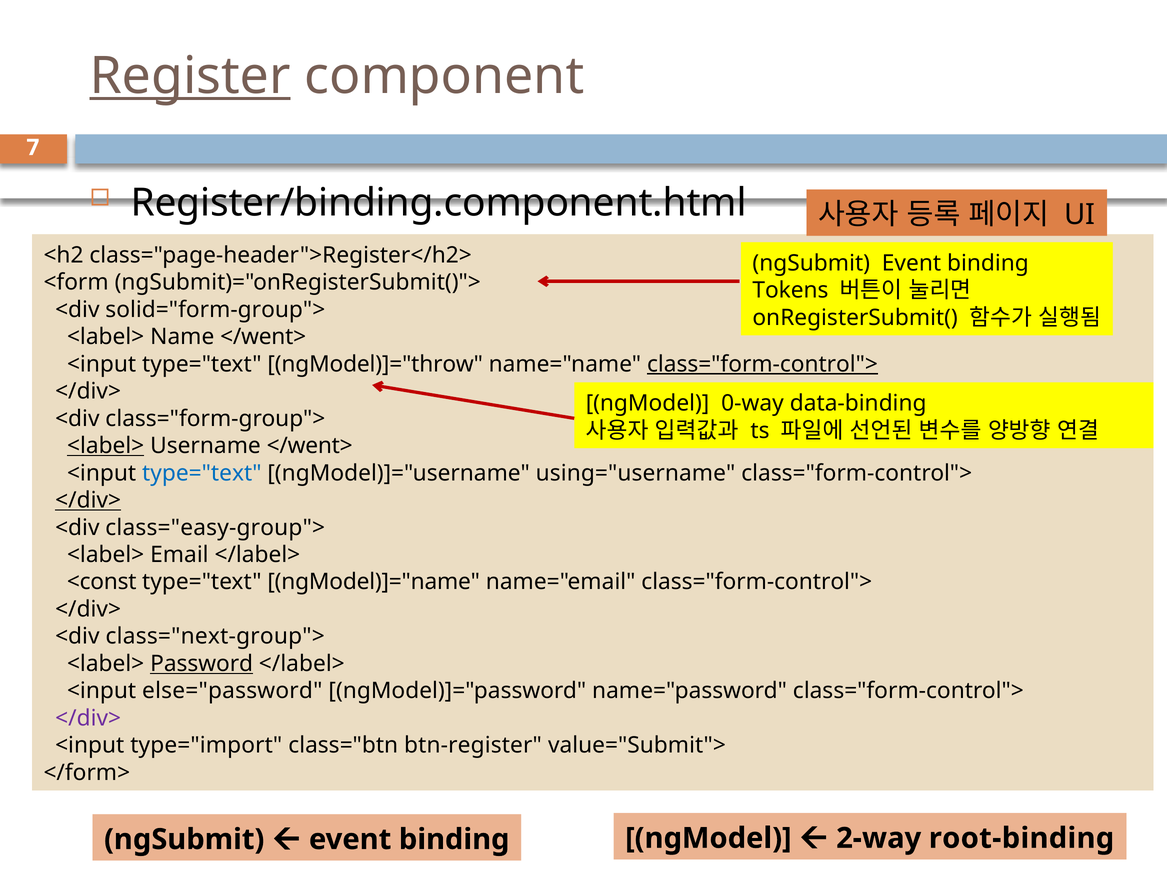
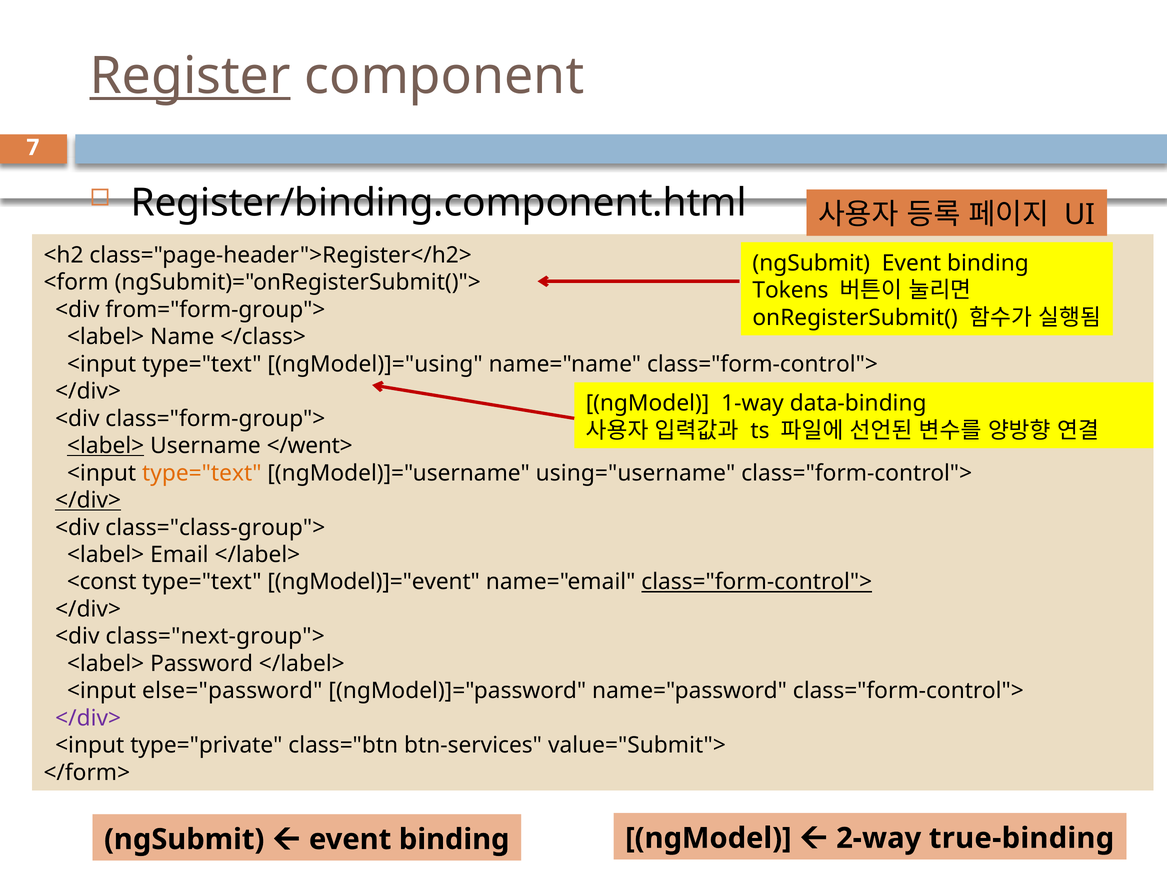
solid="form-group">: solid="form-group"> -> from="form-group"> (215, 310)
Name </went>: </went> -> </class> (263, 337)
ngModel)]="throw: ngModel)]="throw -> ngModel)]="using (375, 364)
class="form-control"> underline: present -> none (762, 364)
0-way: 0-way -> 1-way (752, 403)
type="text colour: blue -> orange (202, 473)
class="easy-group">: class="easy-group"> -> class="class-group"> (215, 528)
ngModel)]="name: ngModel)]="name -> ngModel)]="event (374, 582)
class="form-control"> underline: none -> present (757, 582)
Password underline: present -> none (202, 664)
type="import: type="import -> type="private (206, 746)
btn-register: btn-register -> btn-services (473, 746)
root-binding: root-binding -> true-binding (1022, 838)
